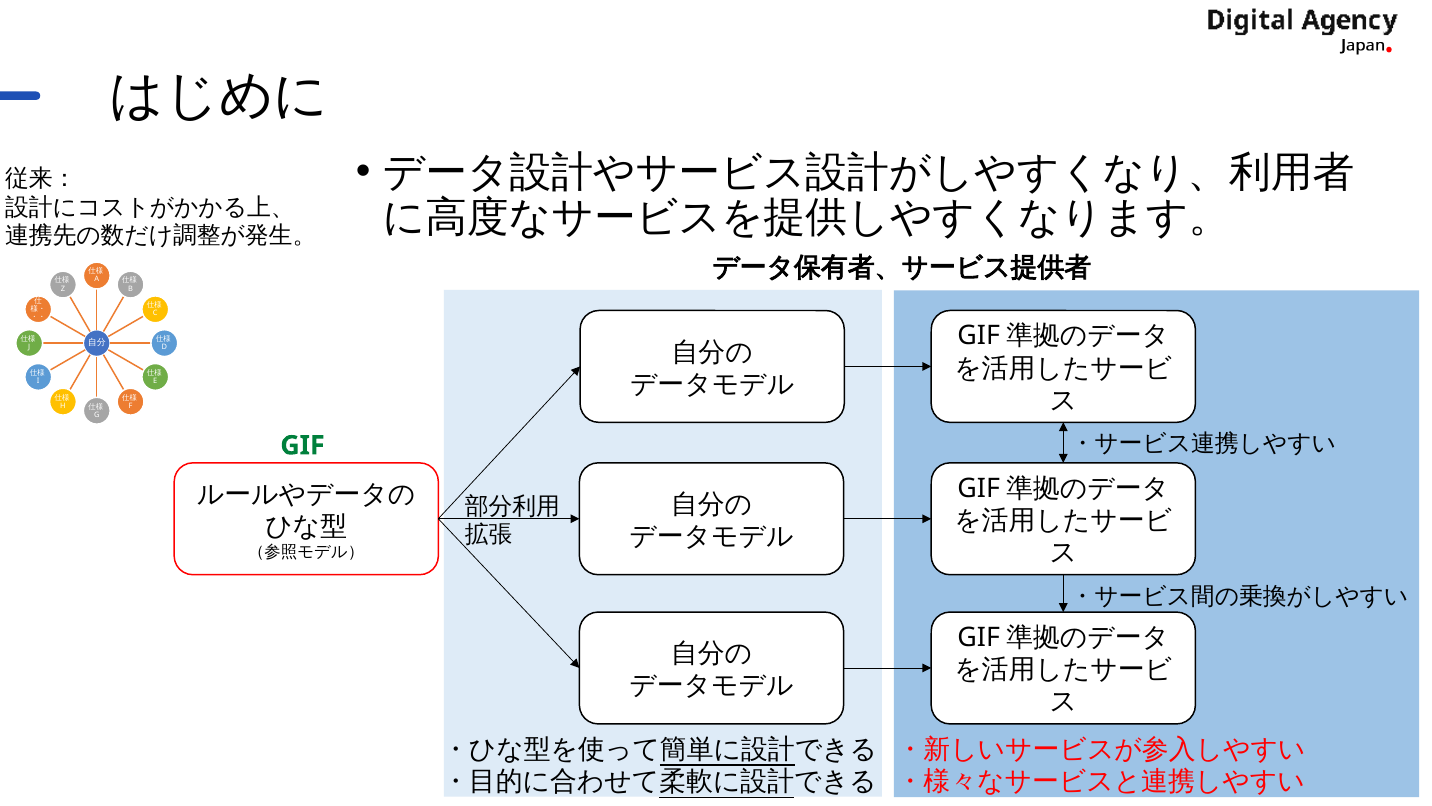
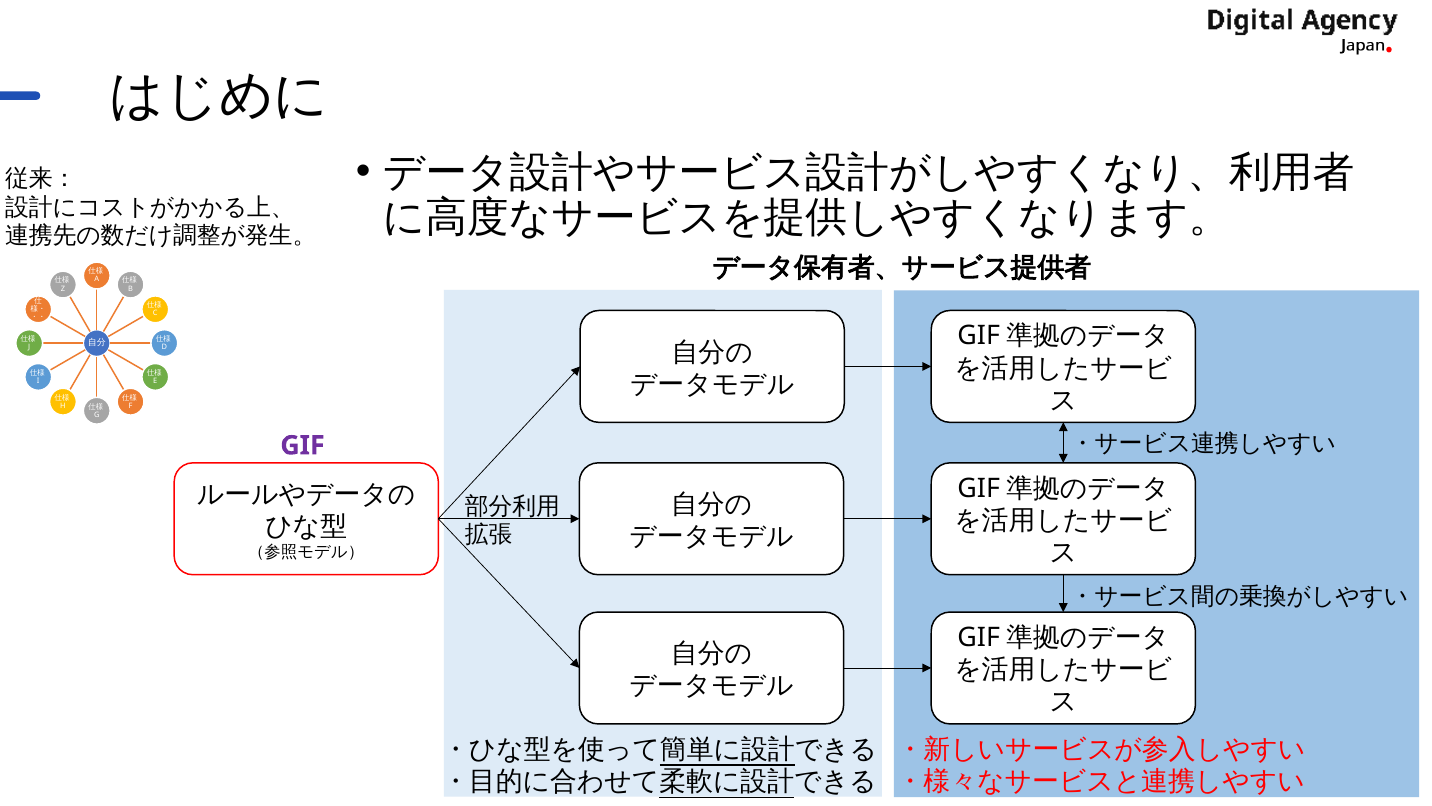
GIF colour: green -> purple (303, 445)
